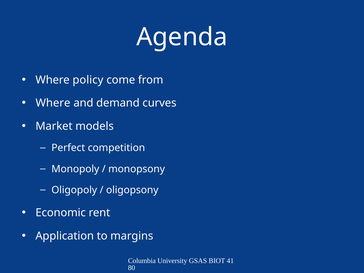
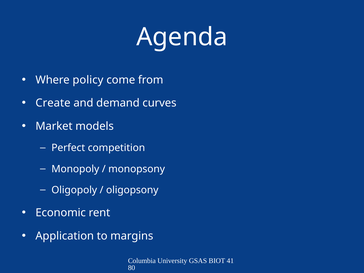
Where: Where -> Create (53, 103)
